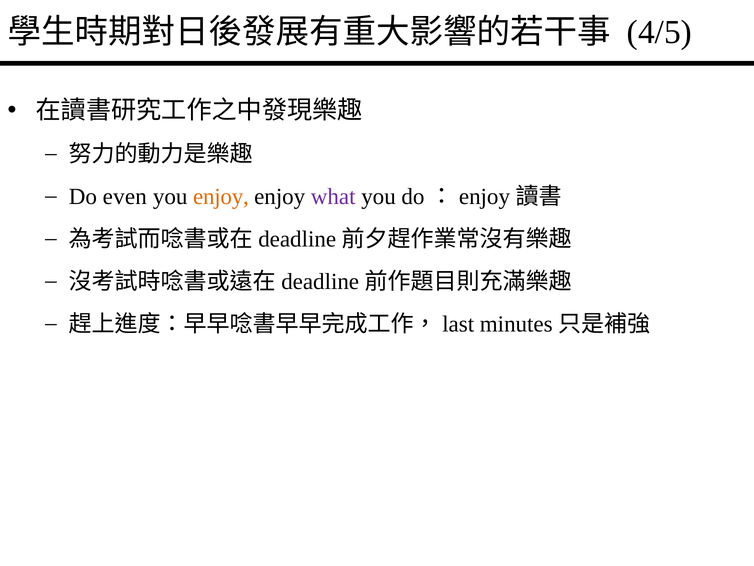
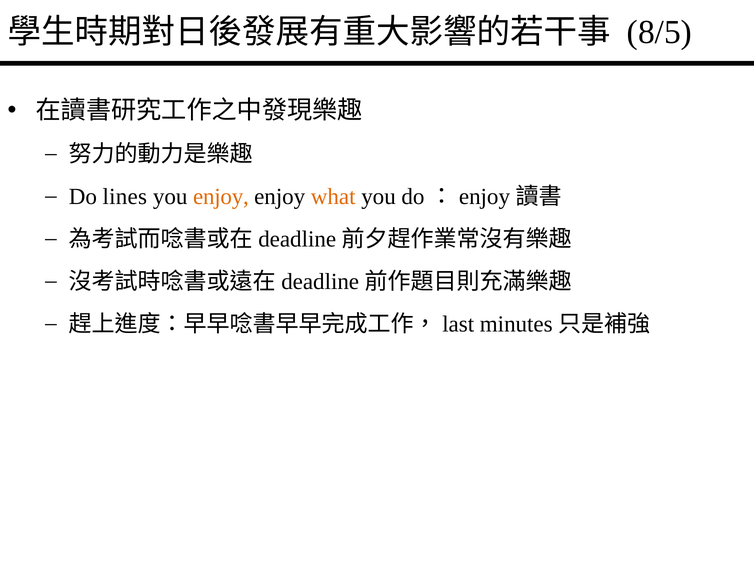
4/5: 4/5 -> 8/5 (659, 32)
even: even -> lines (125, 197)
what colour: purple -> orange (333, 197)
